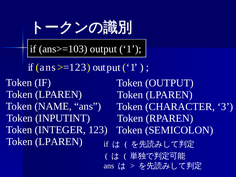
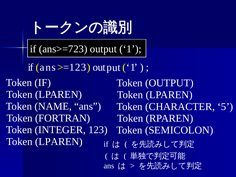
ans>=103: ans>=103 -> ans>=723 (63, 49)
3: 3 -> 5 (225, 107)
INPUTINT: INPUTINT -> FORTRAN (63, 118)
